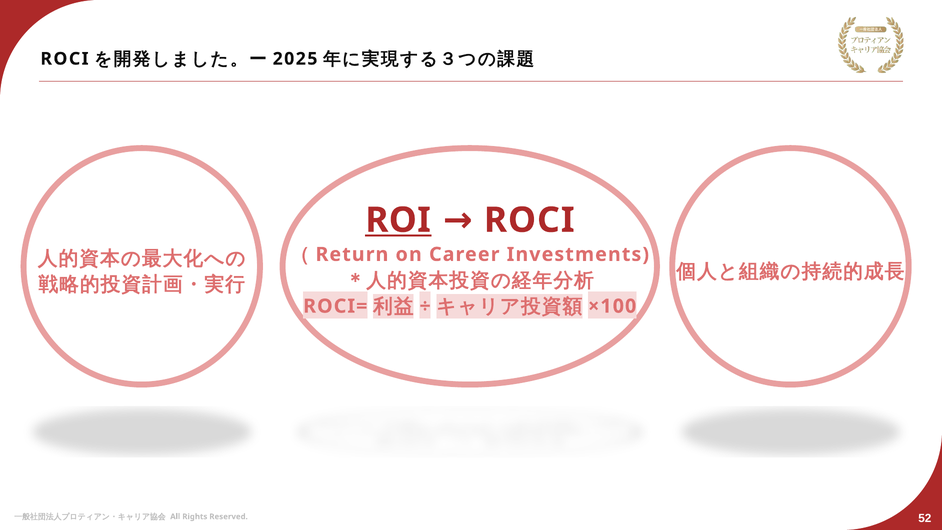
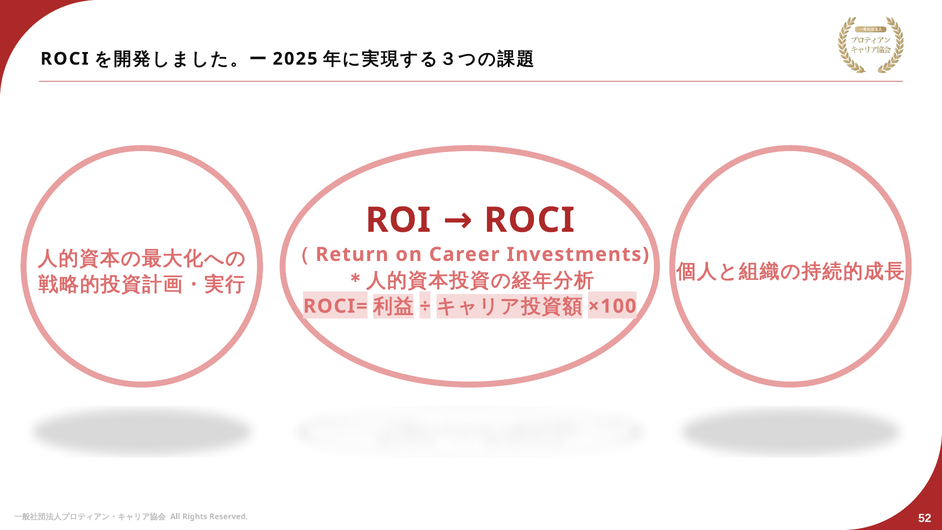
ROI underline: present -> none (398, 220)
